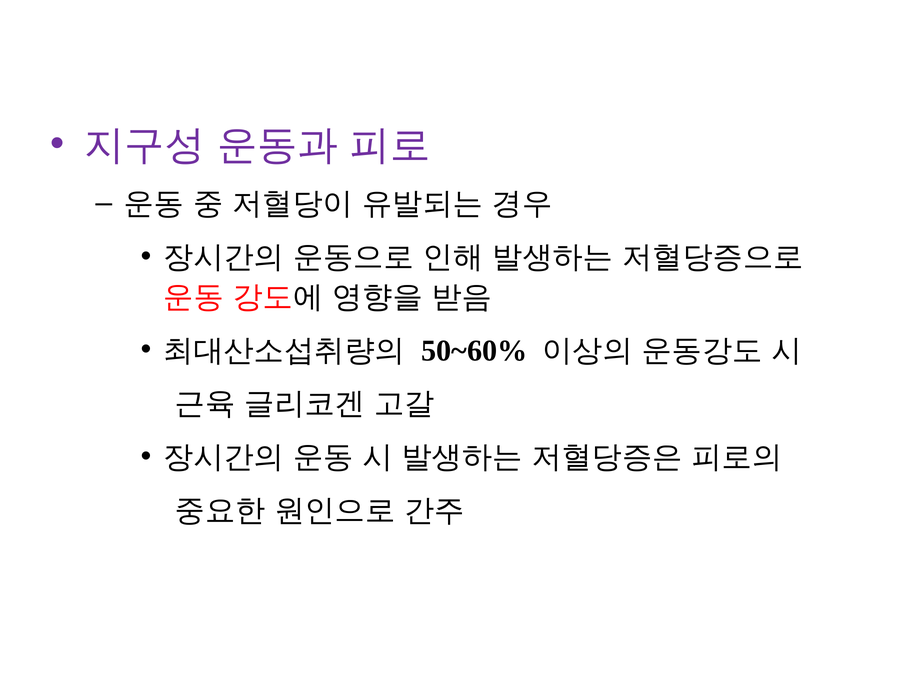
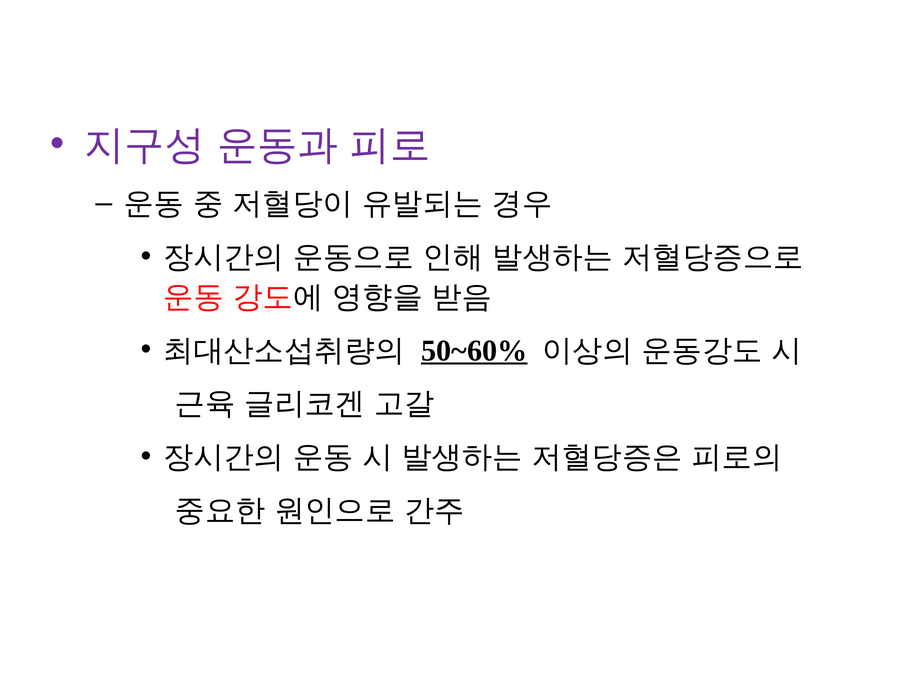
50~60% underline: none -> present (474, 351)
